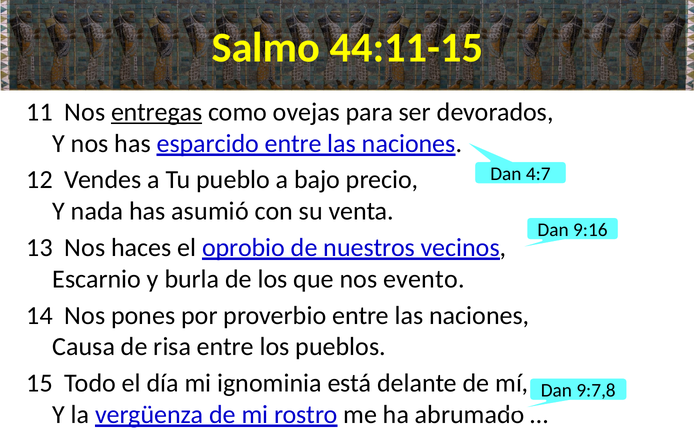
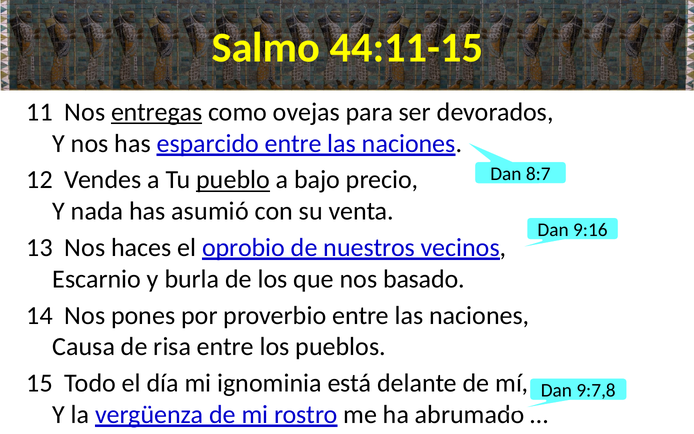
4:7: 4:7 -> 8:7 (538, 174)
pueblo underline: none -> present (233, 180)
evento: evento -> basado (424, 279)
